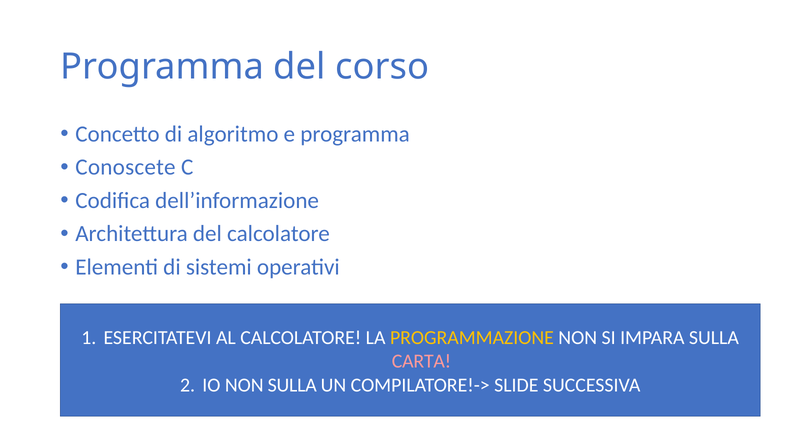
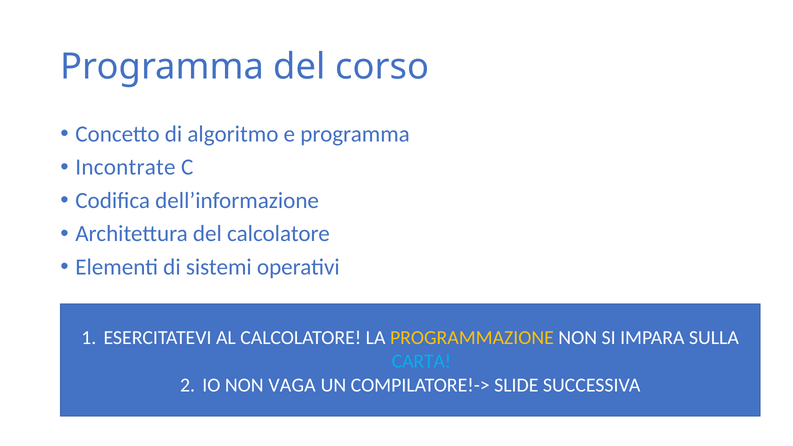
Conoscete: Conoscete -> Incontrate (125, 167)
CARTA colour: pink -> light blue (421, 361)
NON SULLA: SULLA -> VAGA (292, 385)
